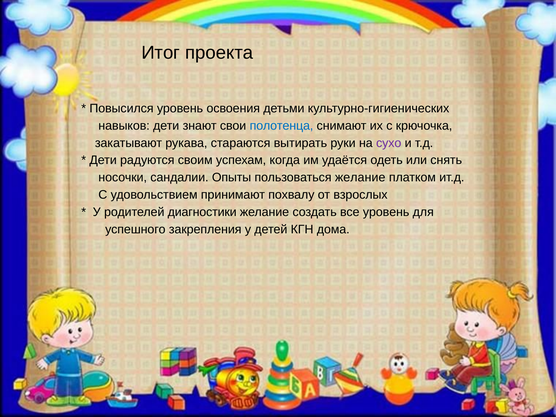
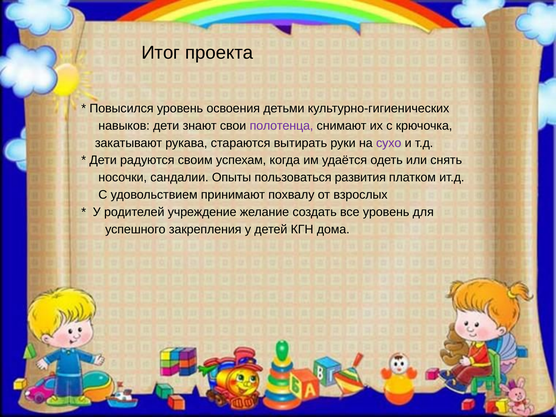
полотенца colour: blue -> purple (281, 126)
пользоваться желание: желание -> развития (360, 178)
диагностики: диагностики -> учреждение (202, 212)
